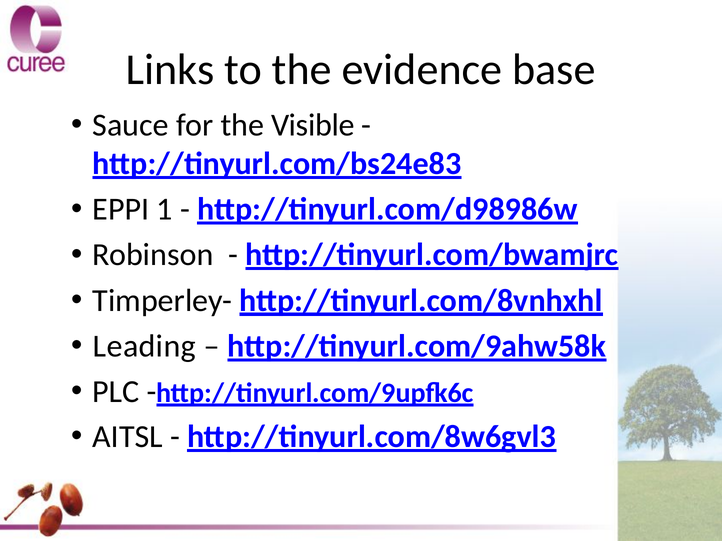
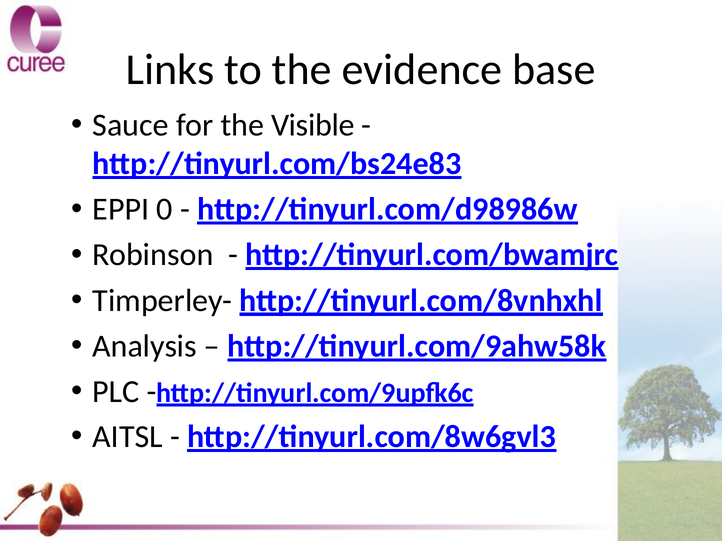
1: 1 -> 0 (165, 209)
Leading: Leading -> Analysis (145, 346)
